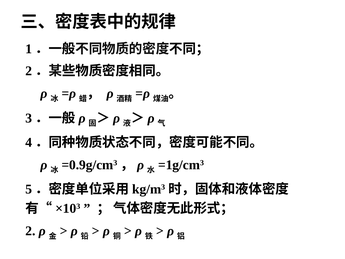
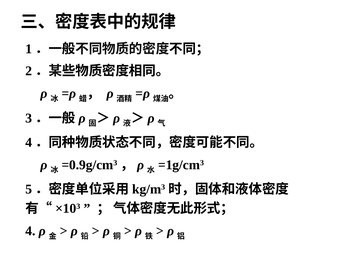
2: 2 -> 4 (30, 231)
